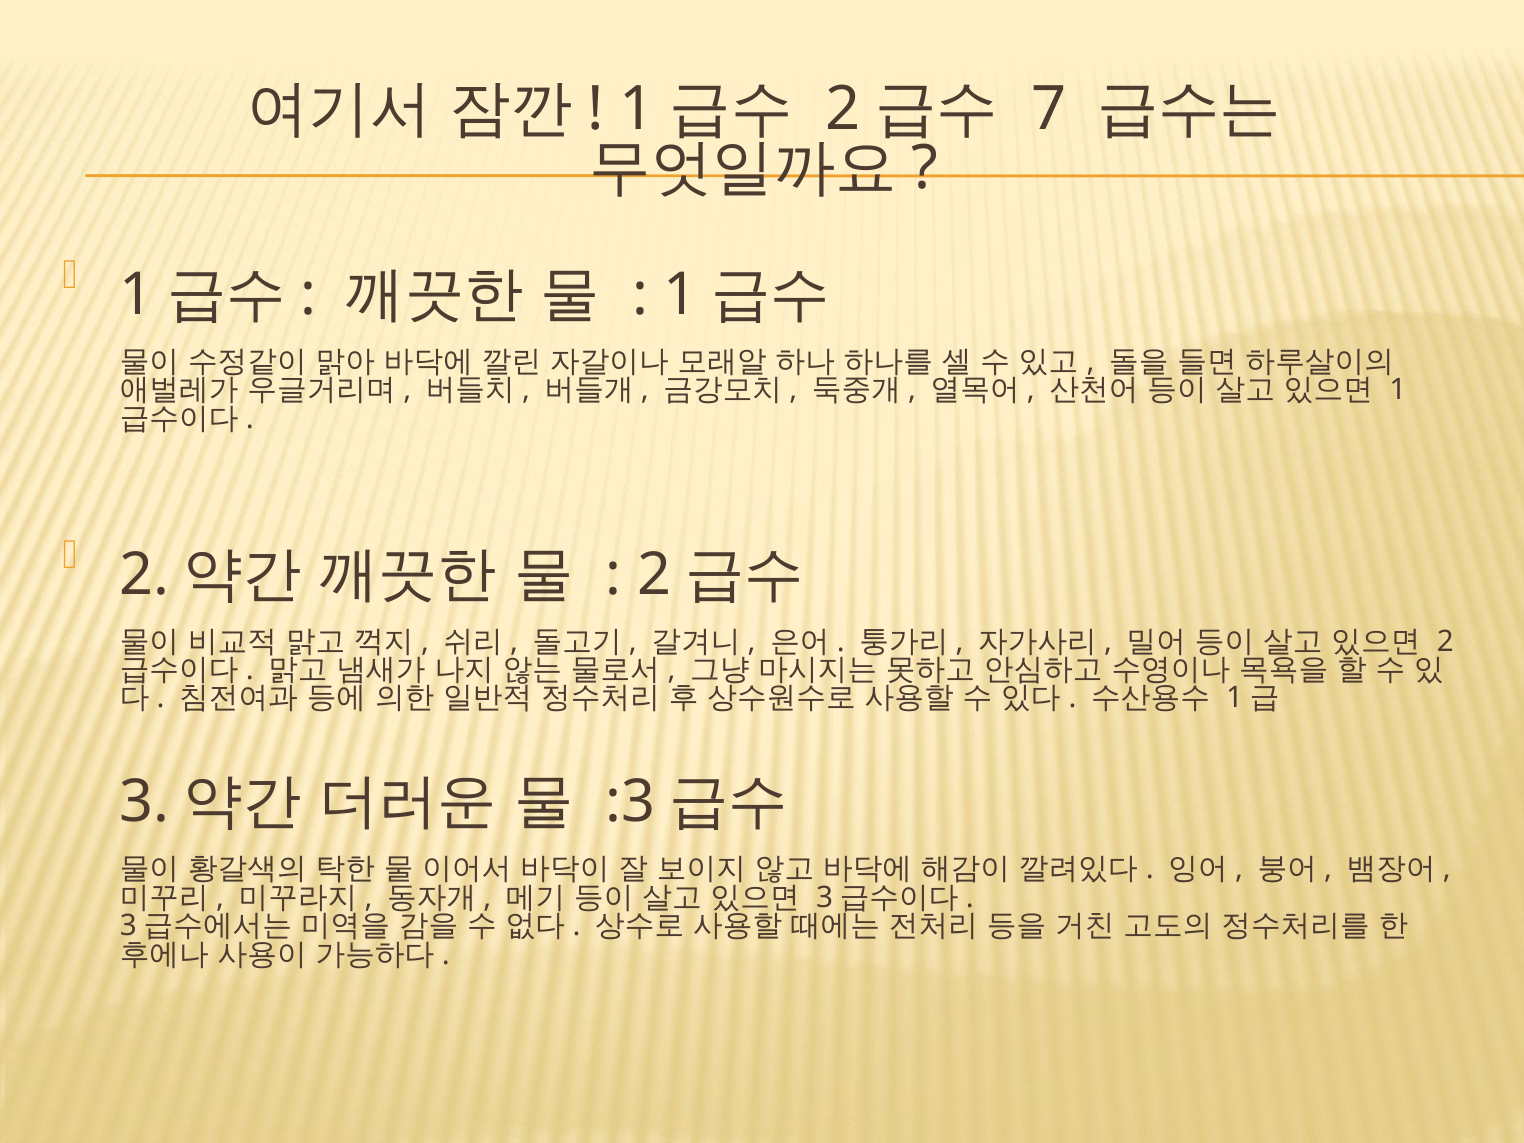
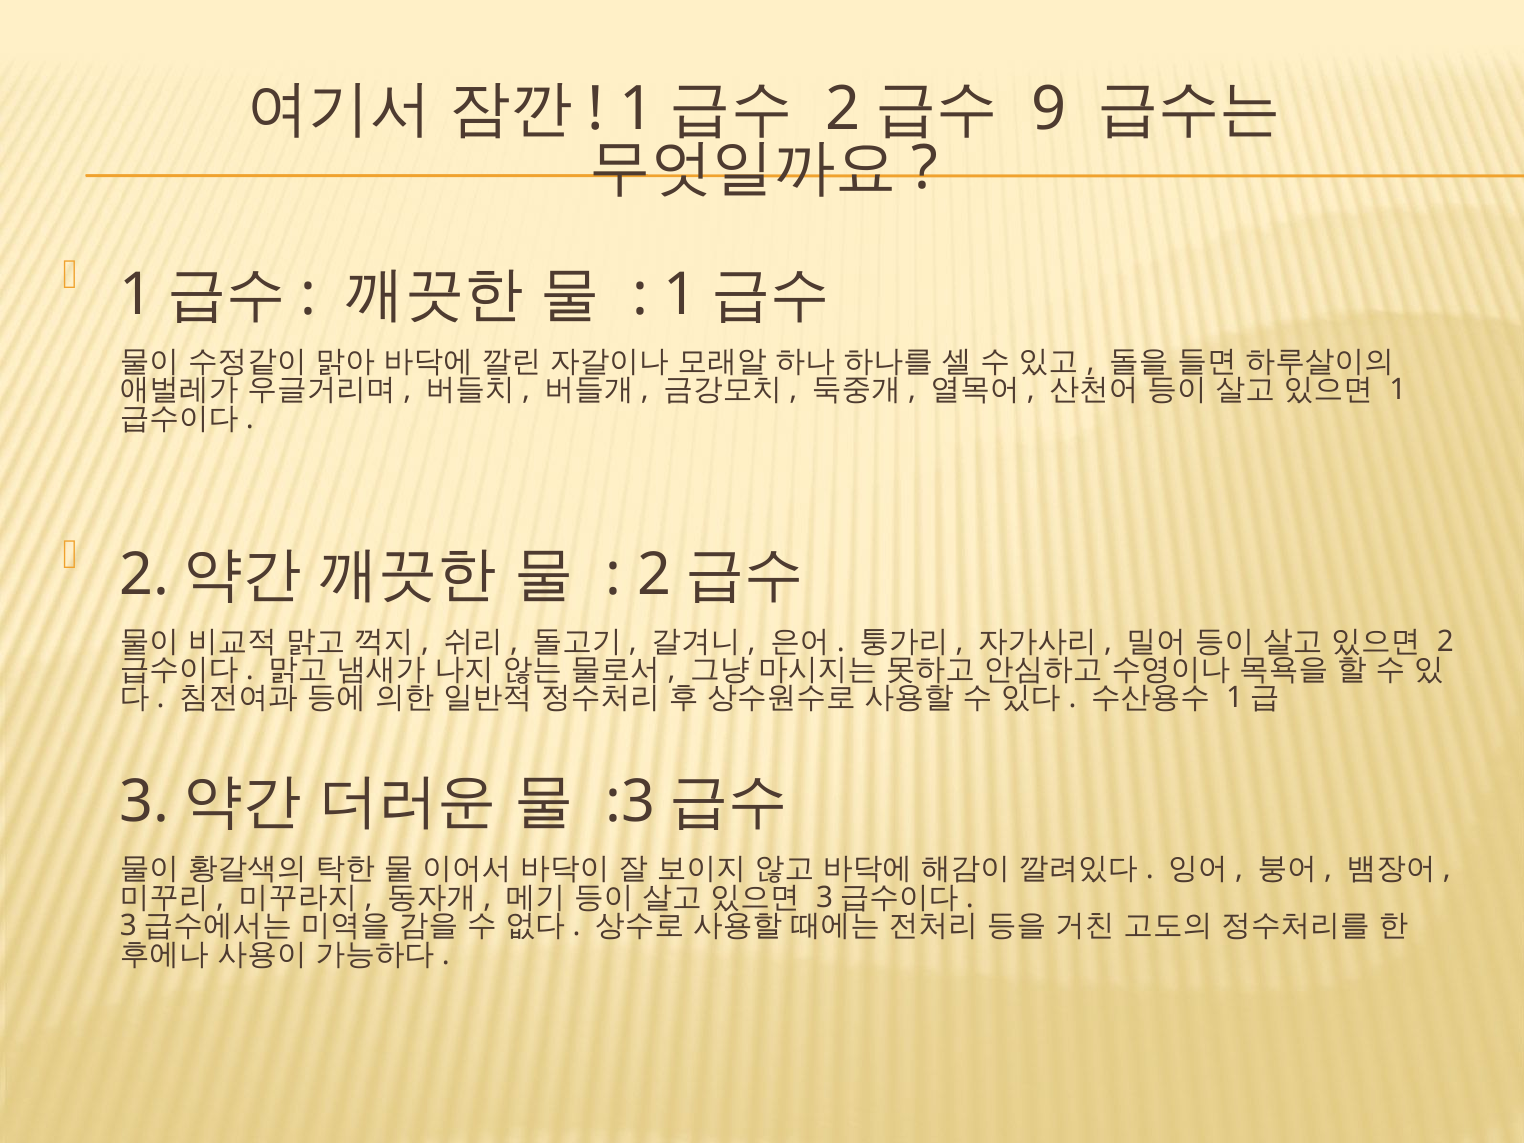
7: 7 -> 9 (1049, 109)
